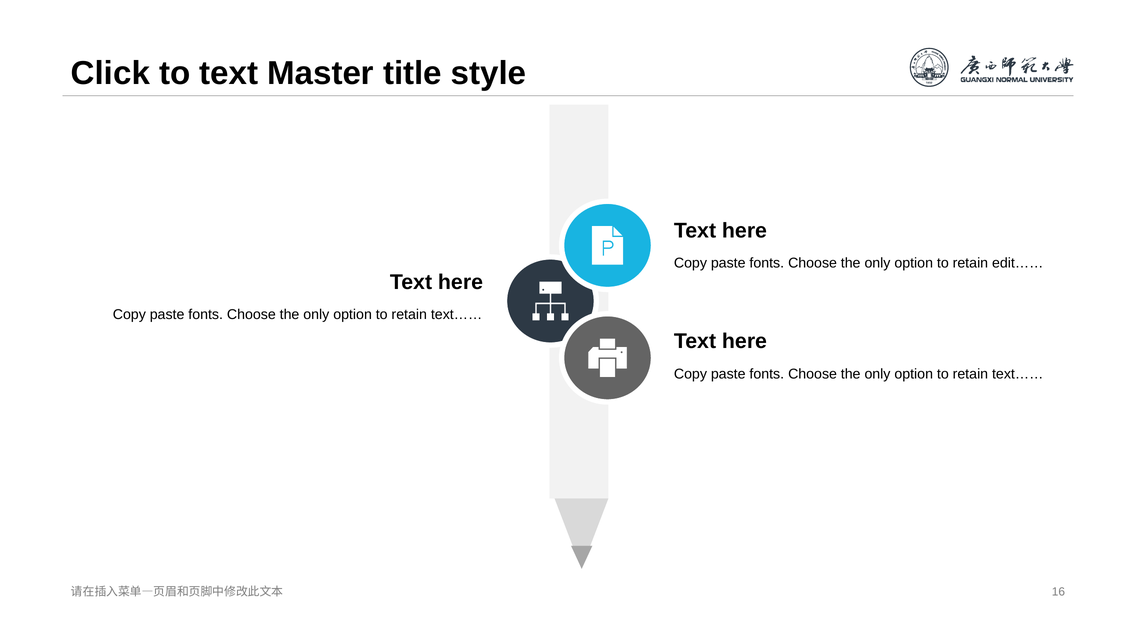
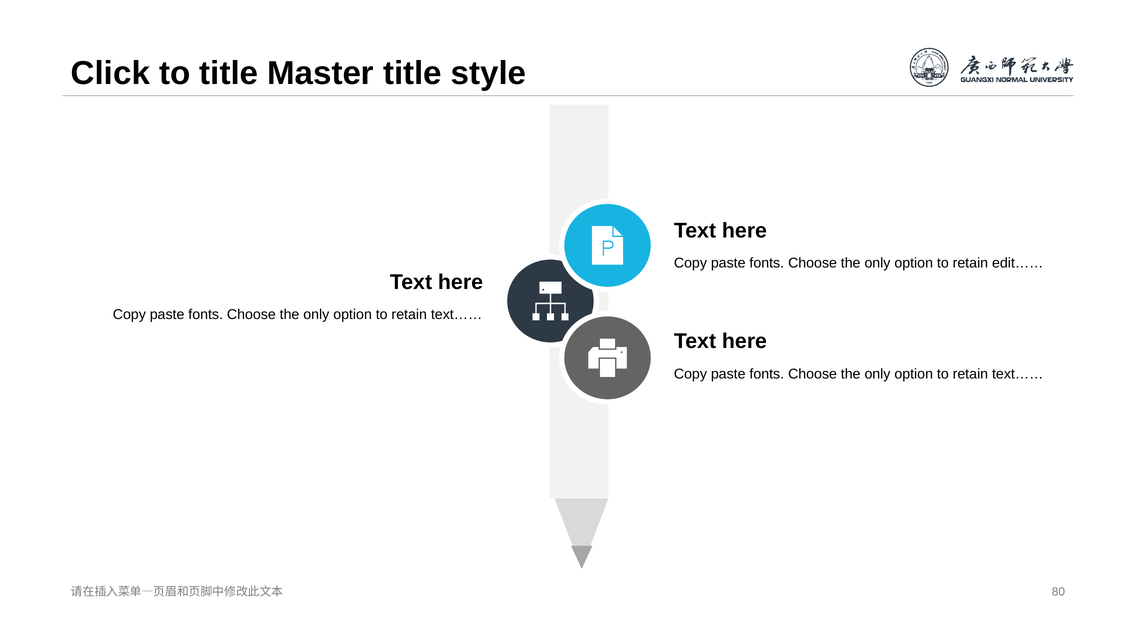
to text: text -> title (229, 73)
16: 16 -> 80 (1058, 592)
